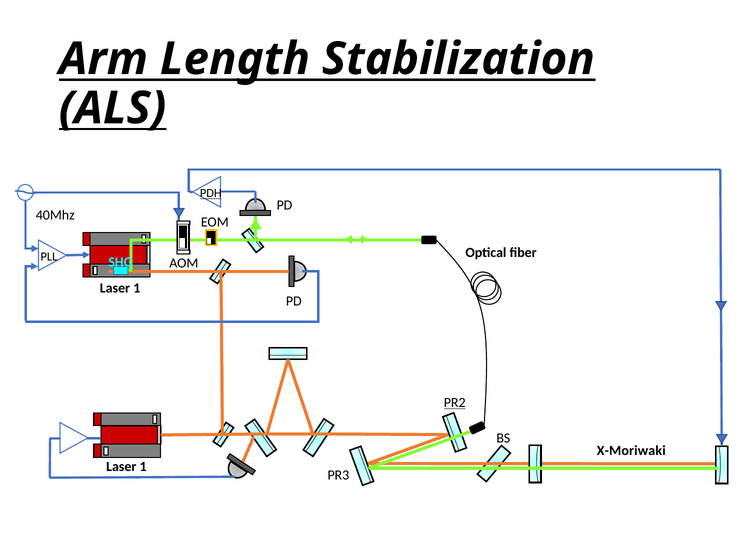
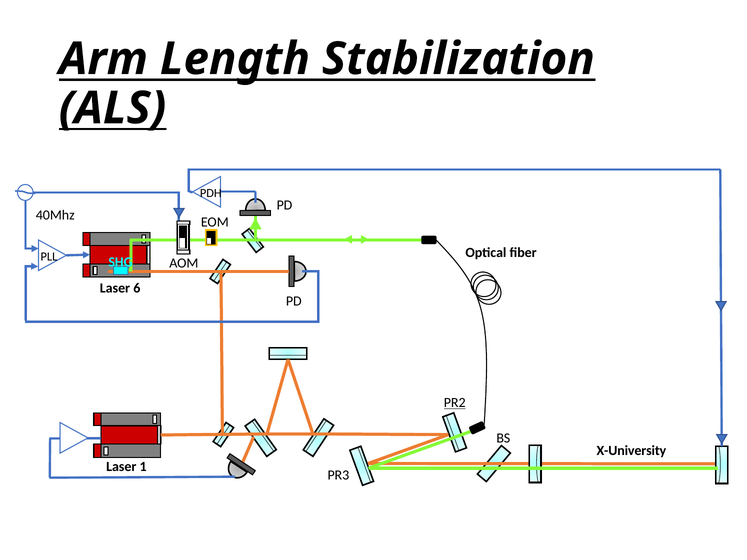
PDH underline: present -> none (211, 193)
1: 1 -> 6 (137, 288)
X-Moriwaki: X-Moriwaki -> X-University (631, 451)
